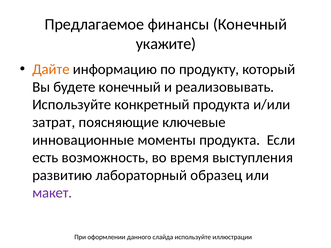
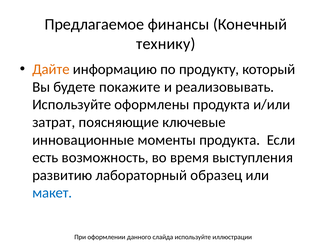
укажите: укажите -> технику (166, 44)
будете конечный: конечный -> покажите (130, 87)
конкретный: конкретный -> оформлены (152, 105)
макет colour: purple -> blue (52, 193)
